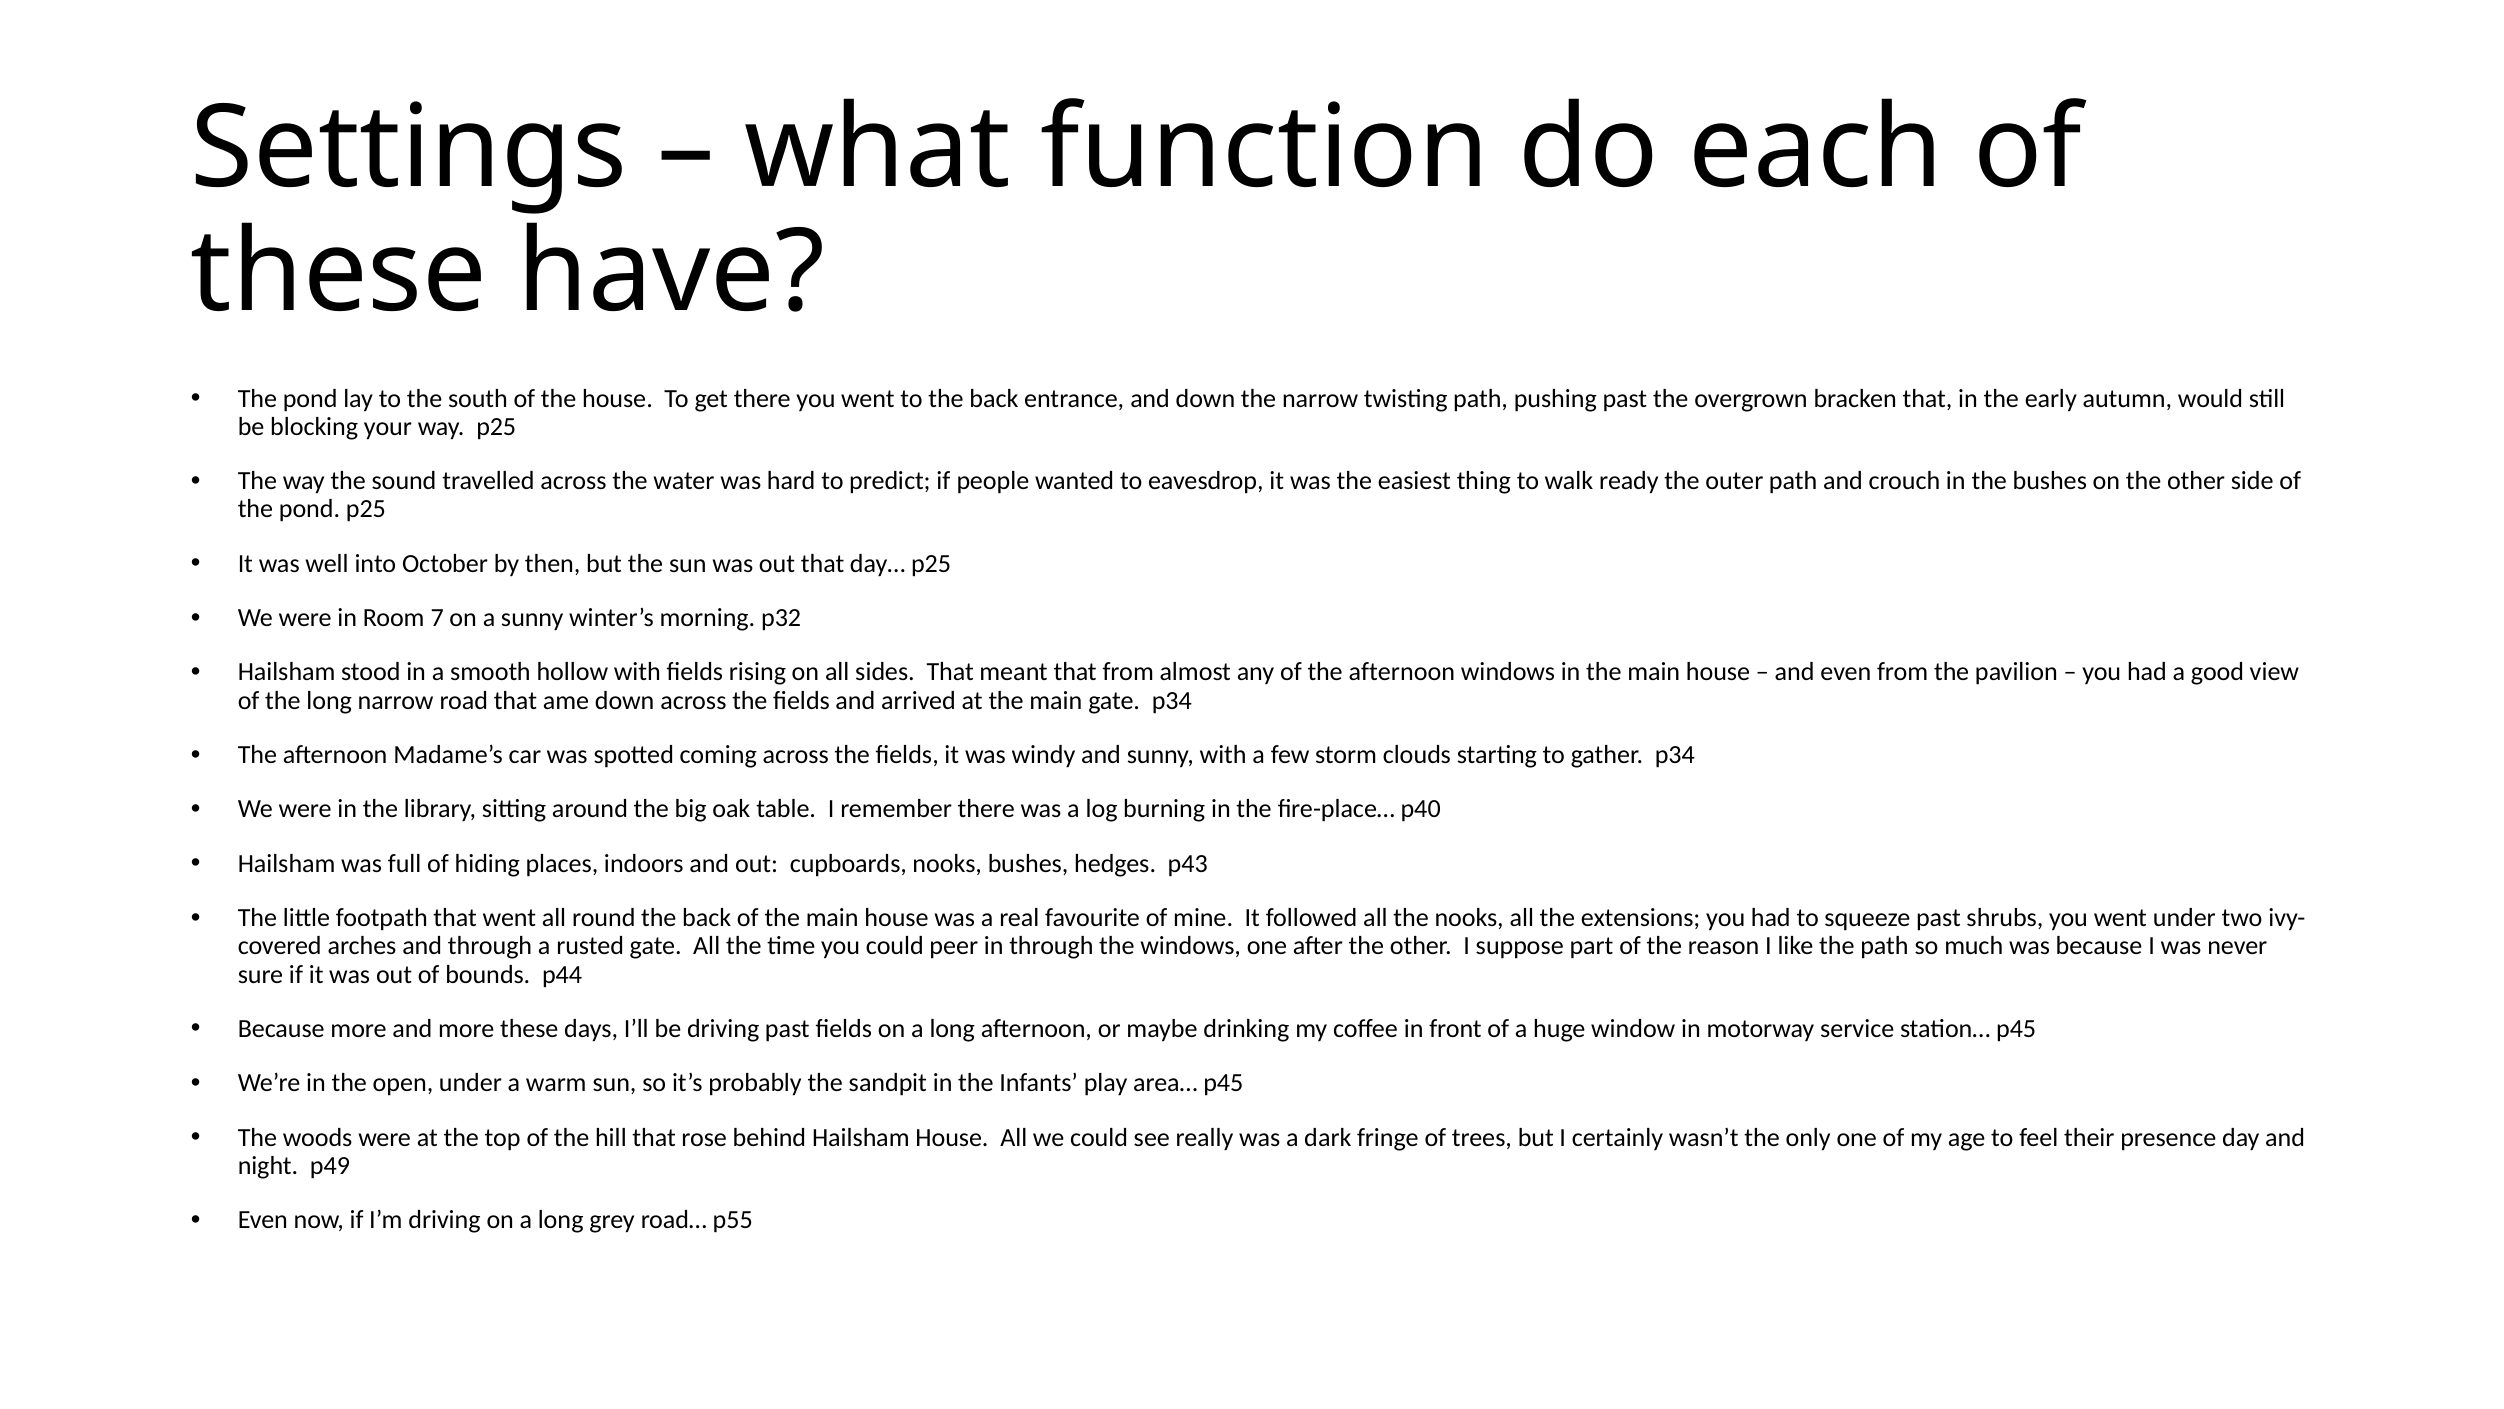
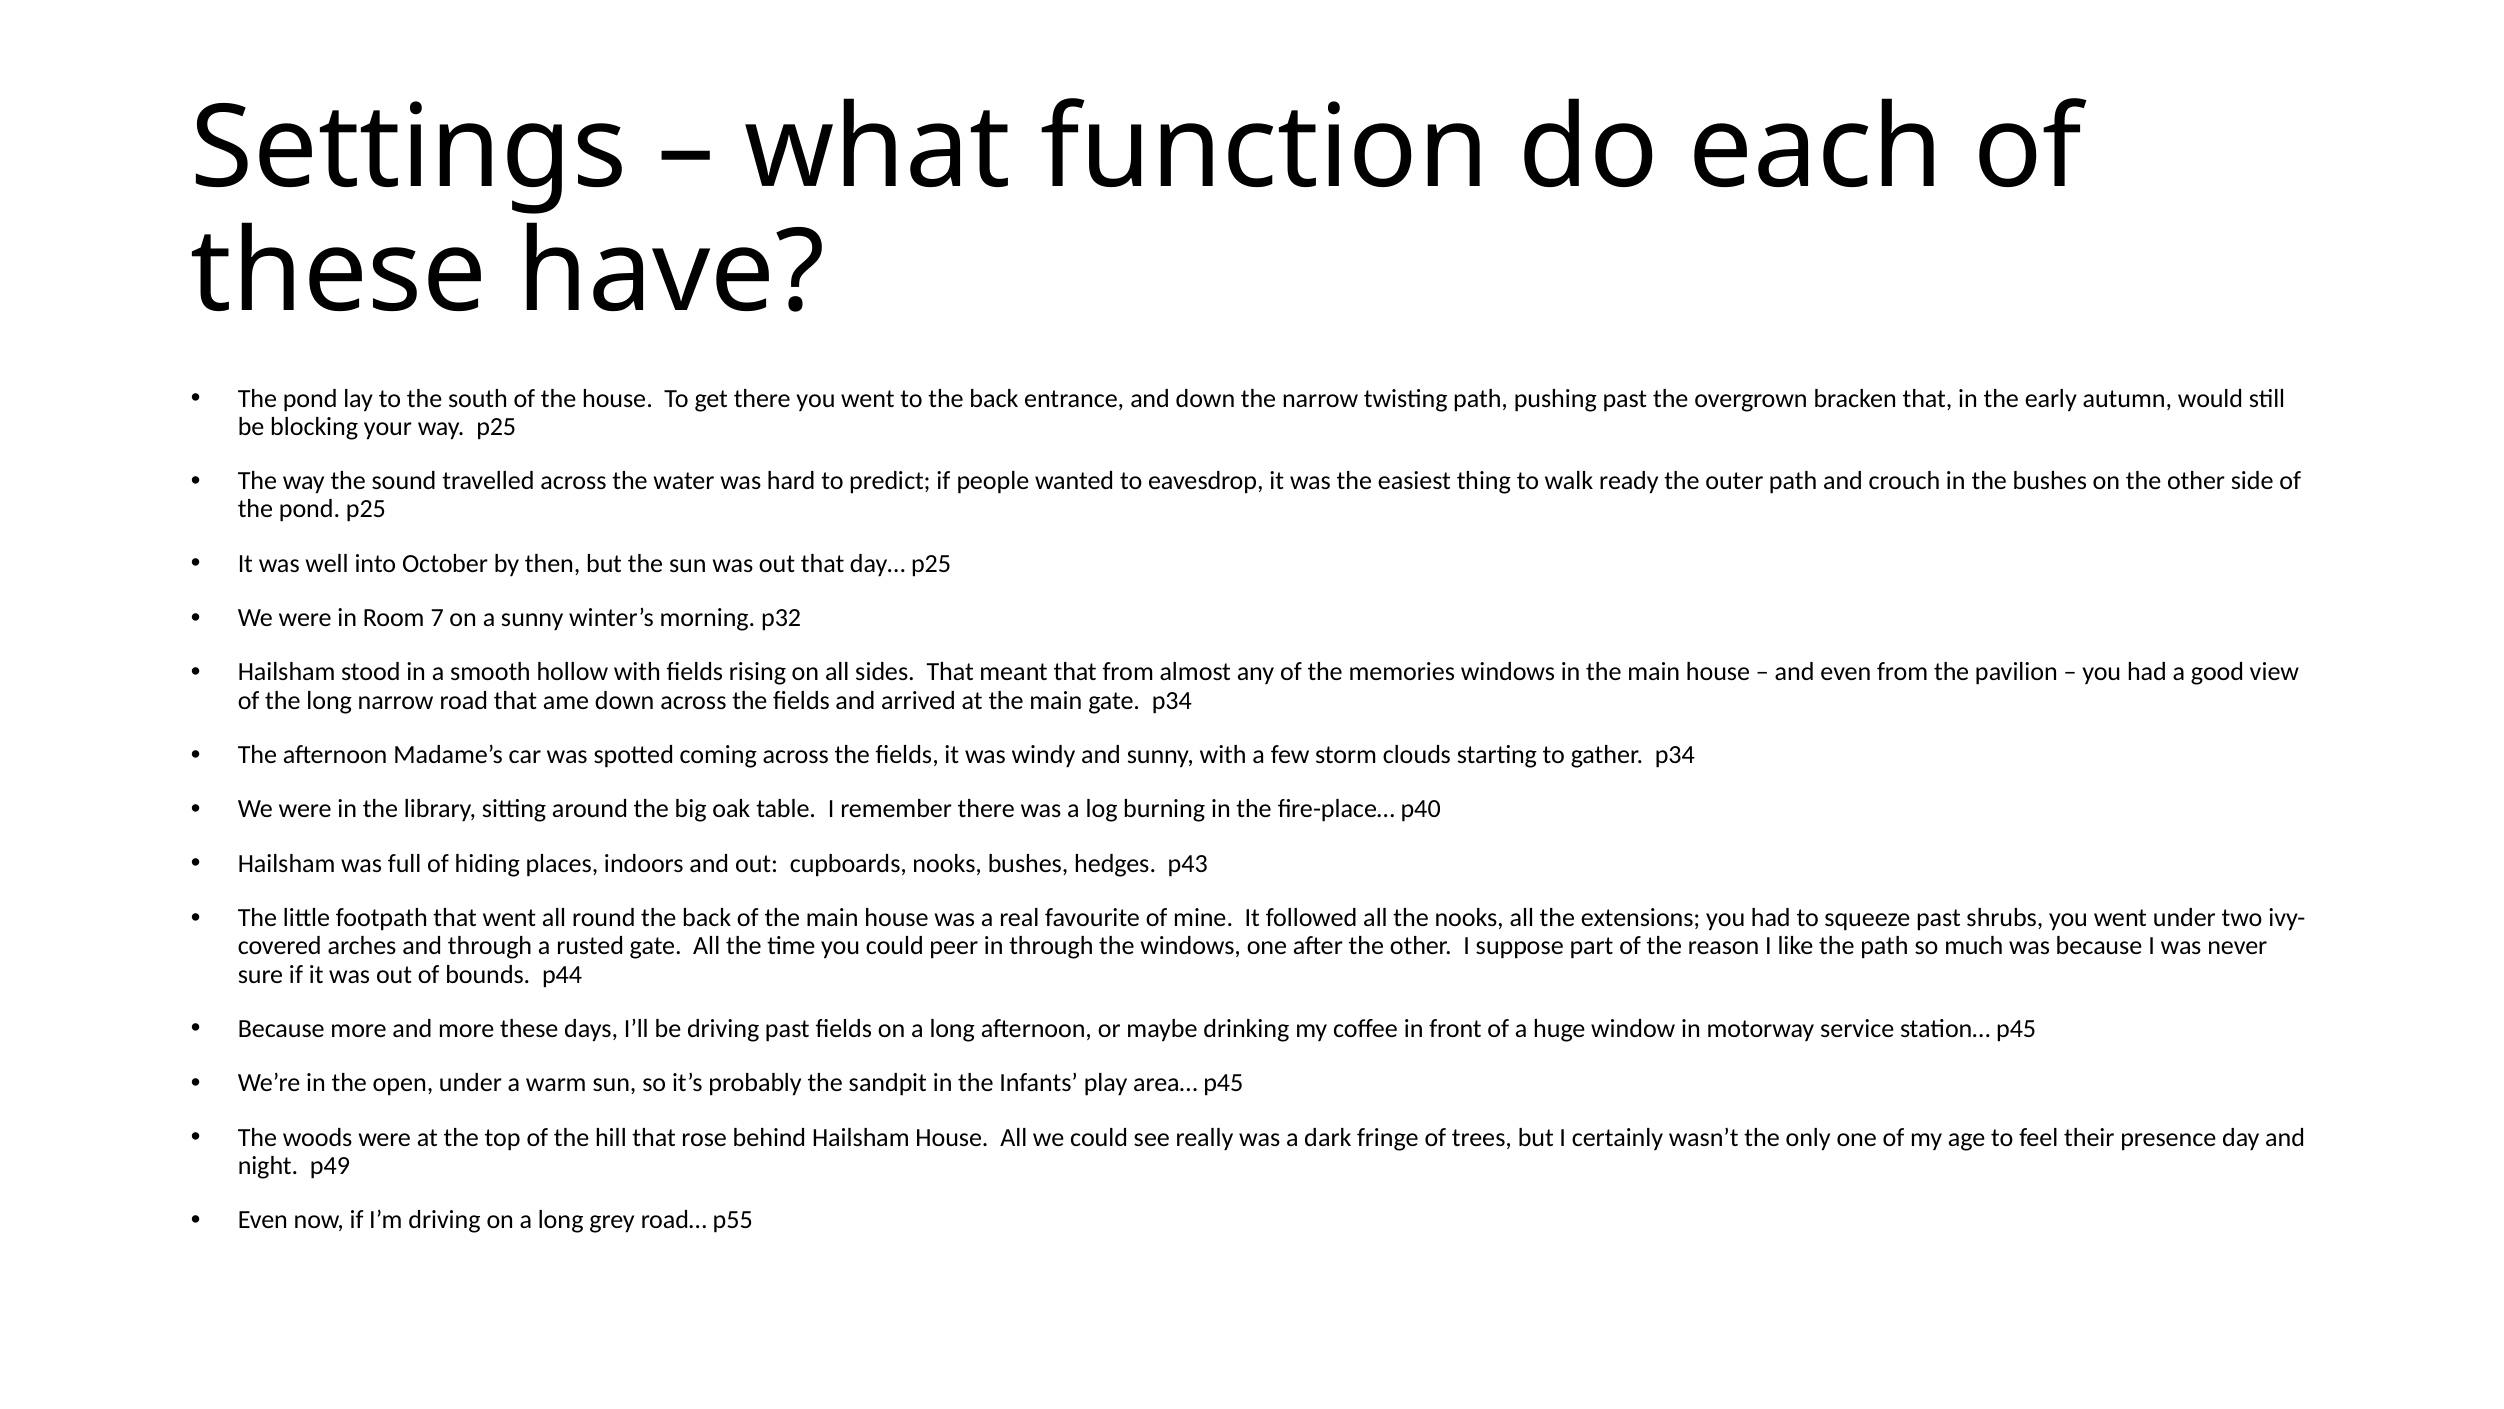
of the afternoon: afternoon -> memories (1402, 672)
